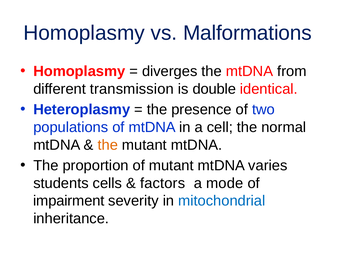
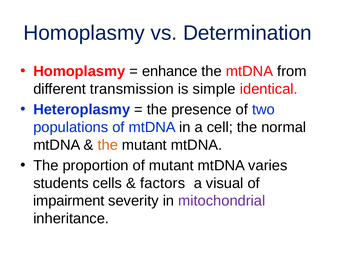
Malformations: Malformations -> Determination (247, 33)
diverges: diverges -> enhance (170, 71)
double: double -> simple (214, 89)
mode: mode -> visual (225, 183)
mitochondrial colour: blue -> purple (222, 201)
